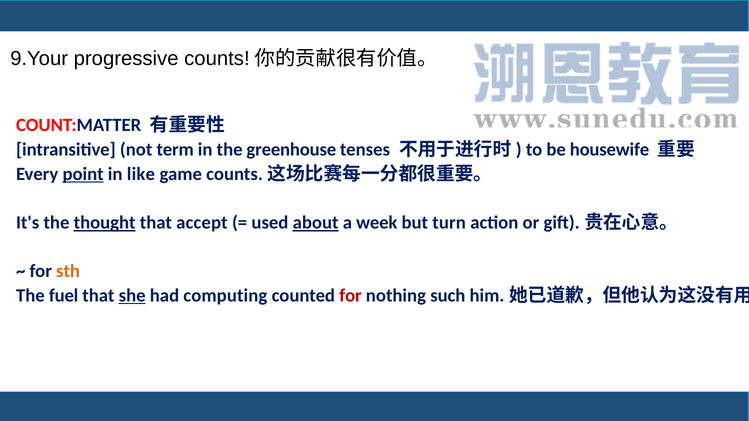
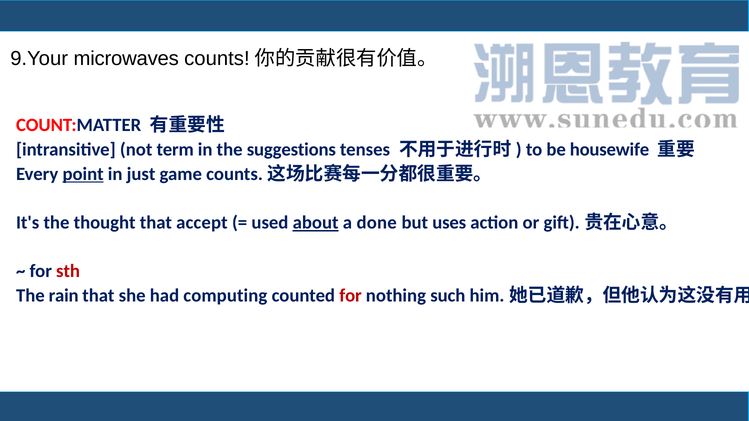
progressive: progressive -> microwaves (126, 59)
greenhouse: greenhouse -> suggestions (291, 150)
like: like -> just (141, 174)
thought underline: present -> none (105, 223)
week: week -> done (377, 223)
turn: turn -> uses (449, 223)
sth colour: orange -> red (68, 272)
fuel: fuel -> rain (64, 296)
she underline: present -> none (132, 296)
